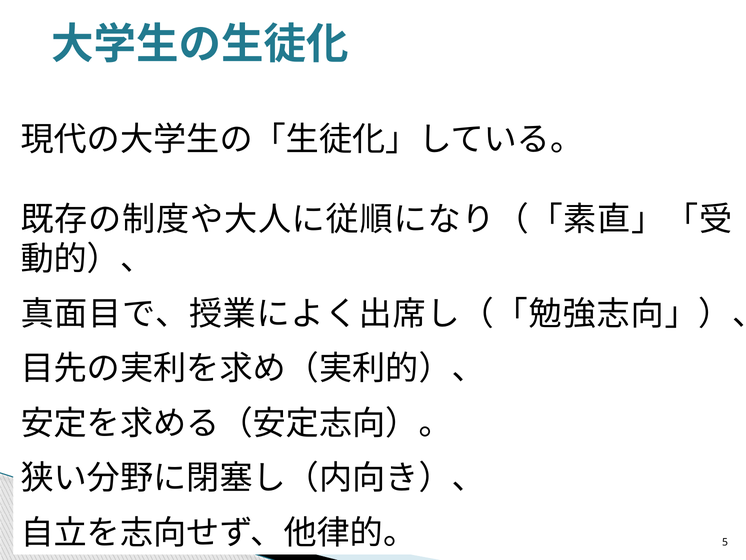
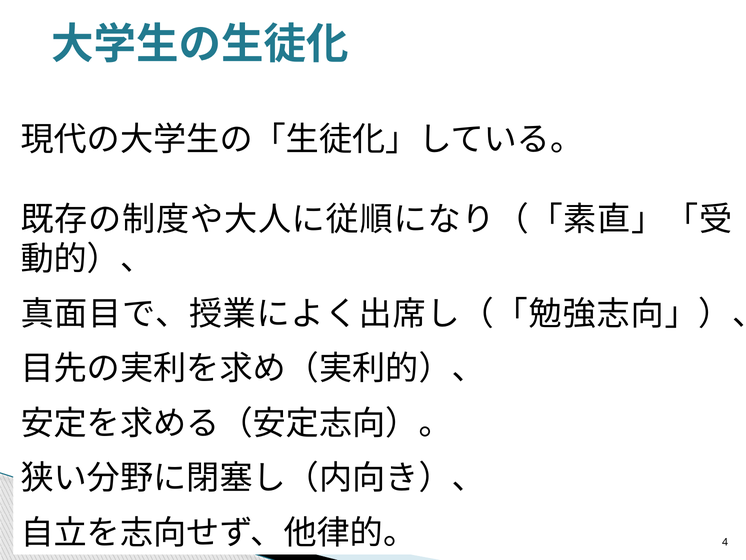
5: 5 -> 4 (725, 542)
